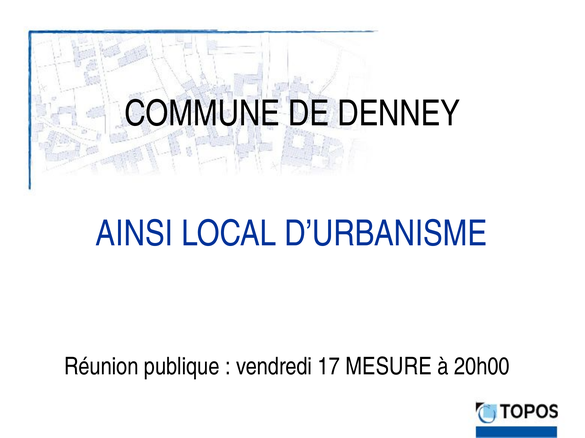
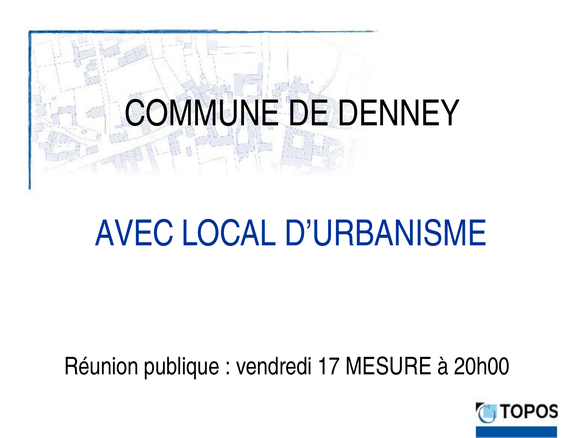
AINSI: AINSI -> AVEC (135, 234)
